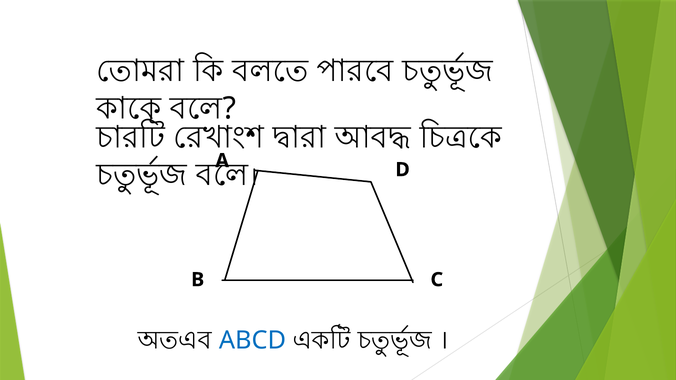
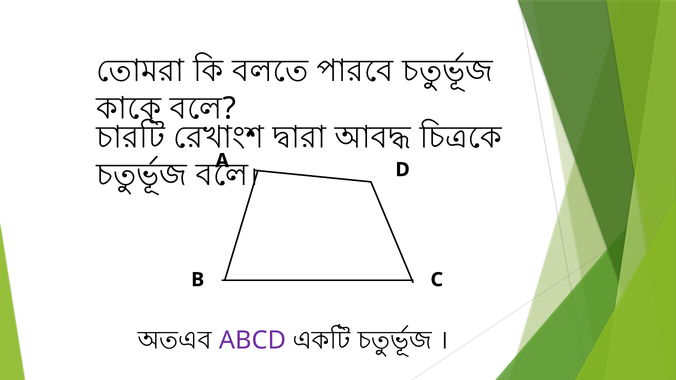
ABCD colour: blue -> purple (252, 341)
